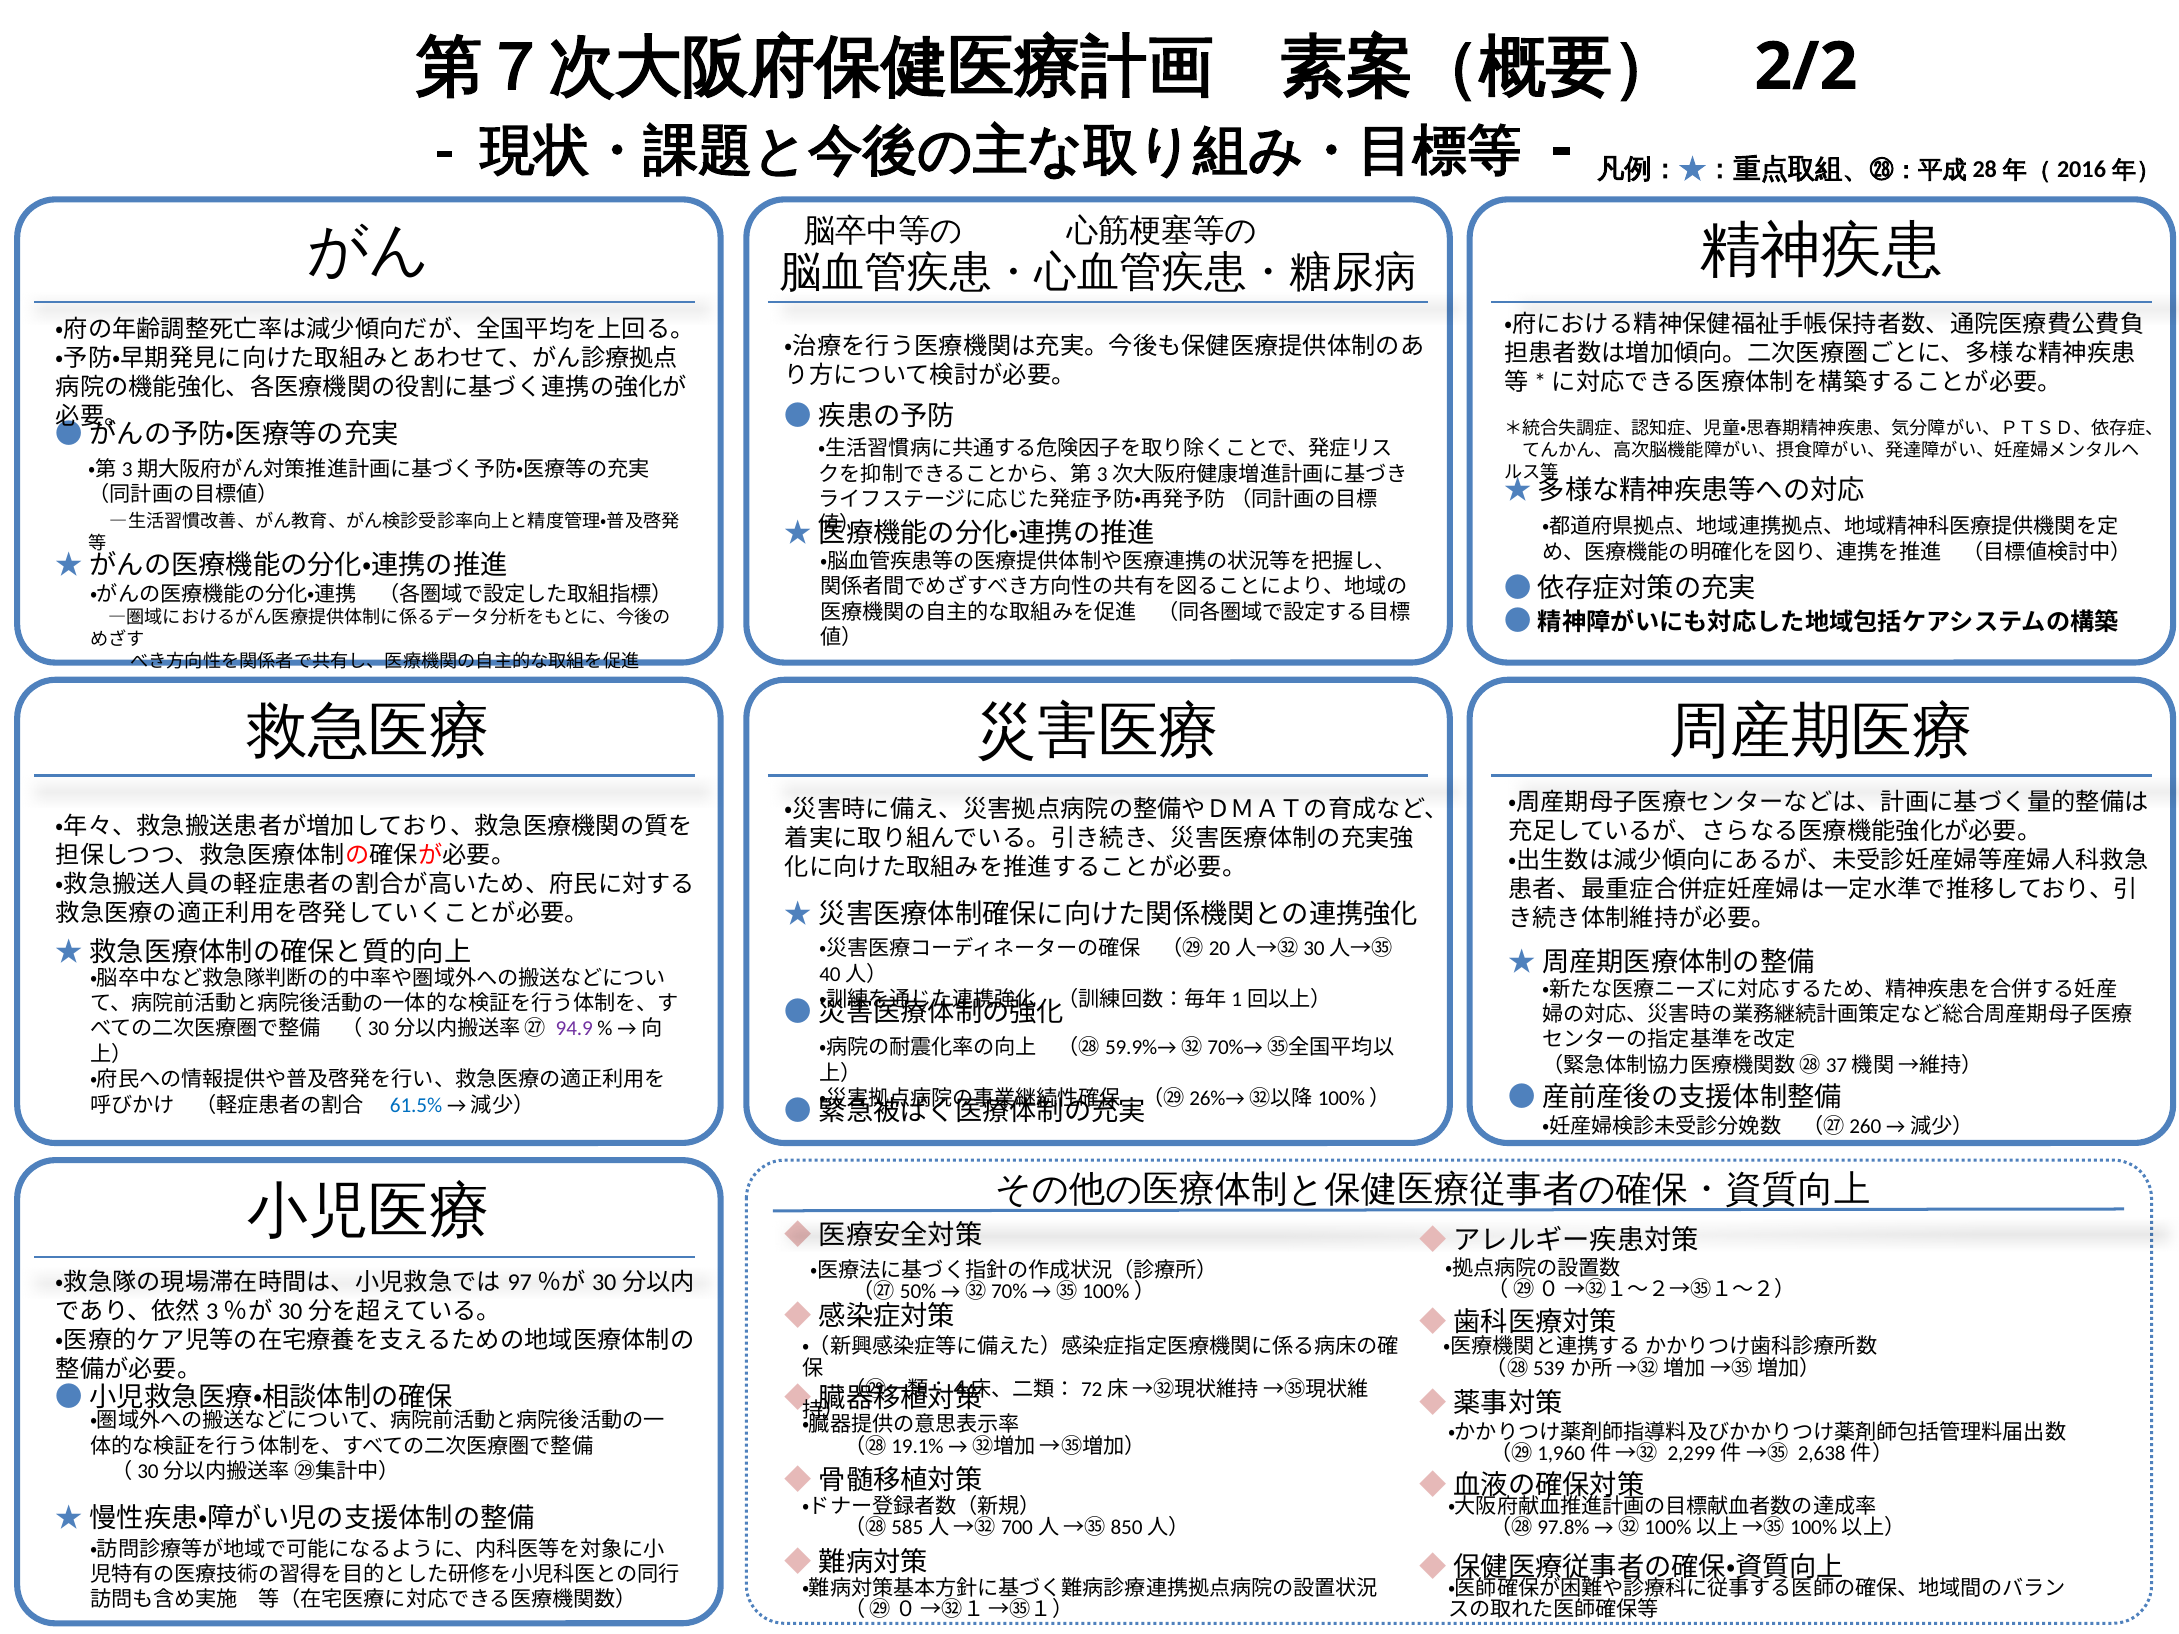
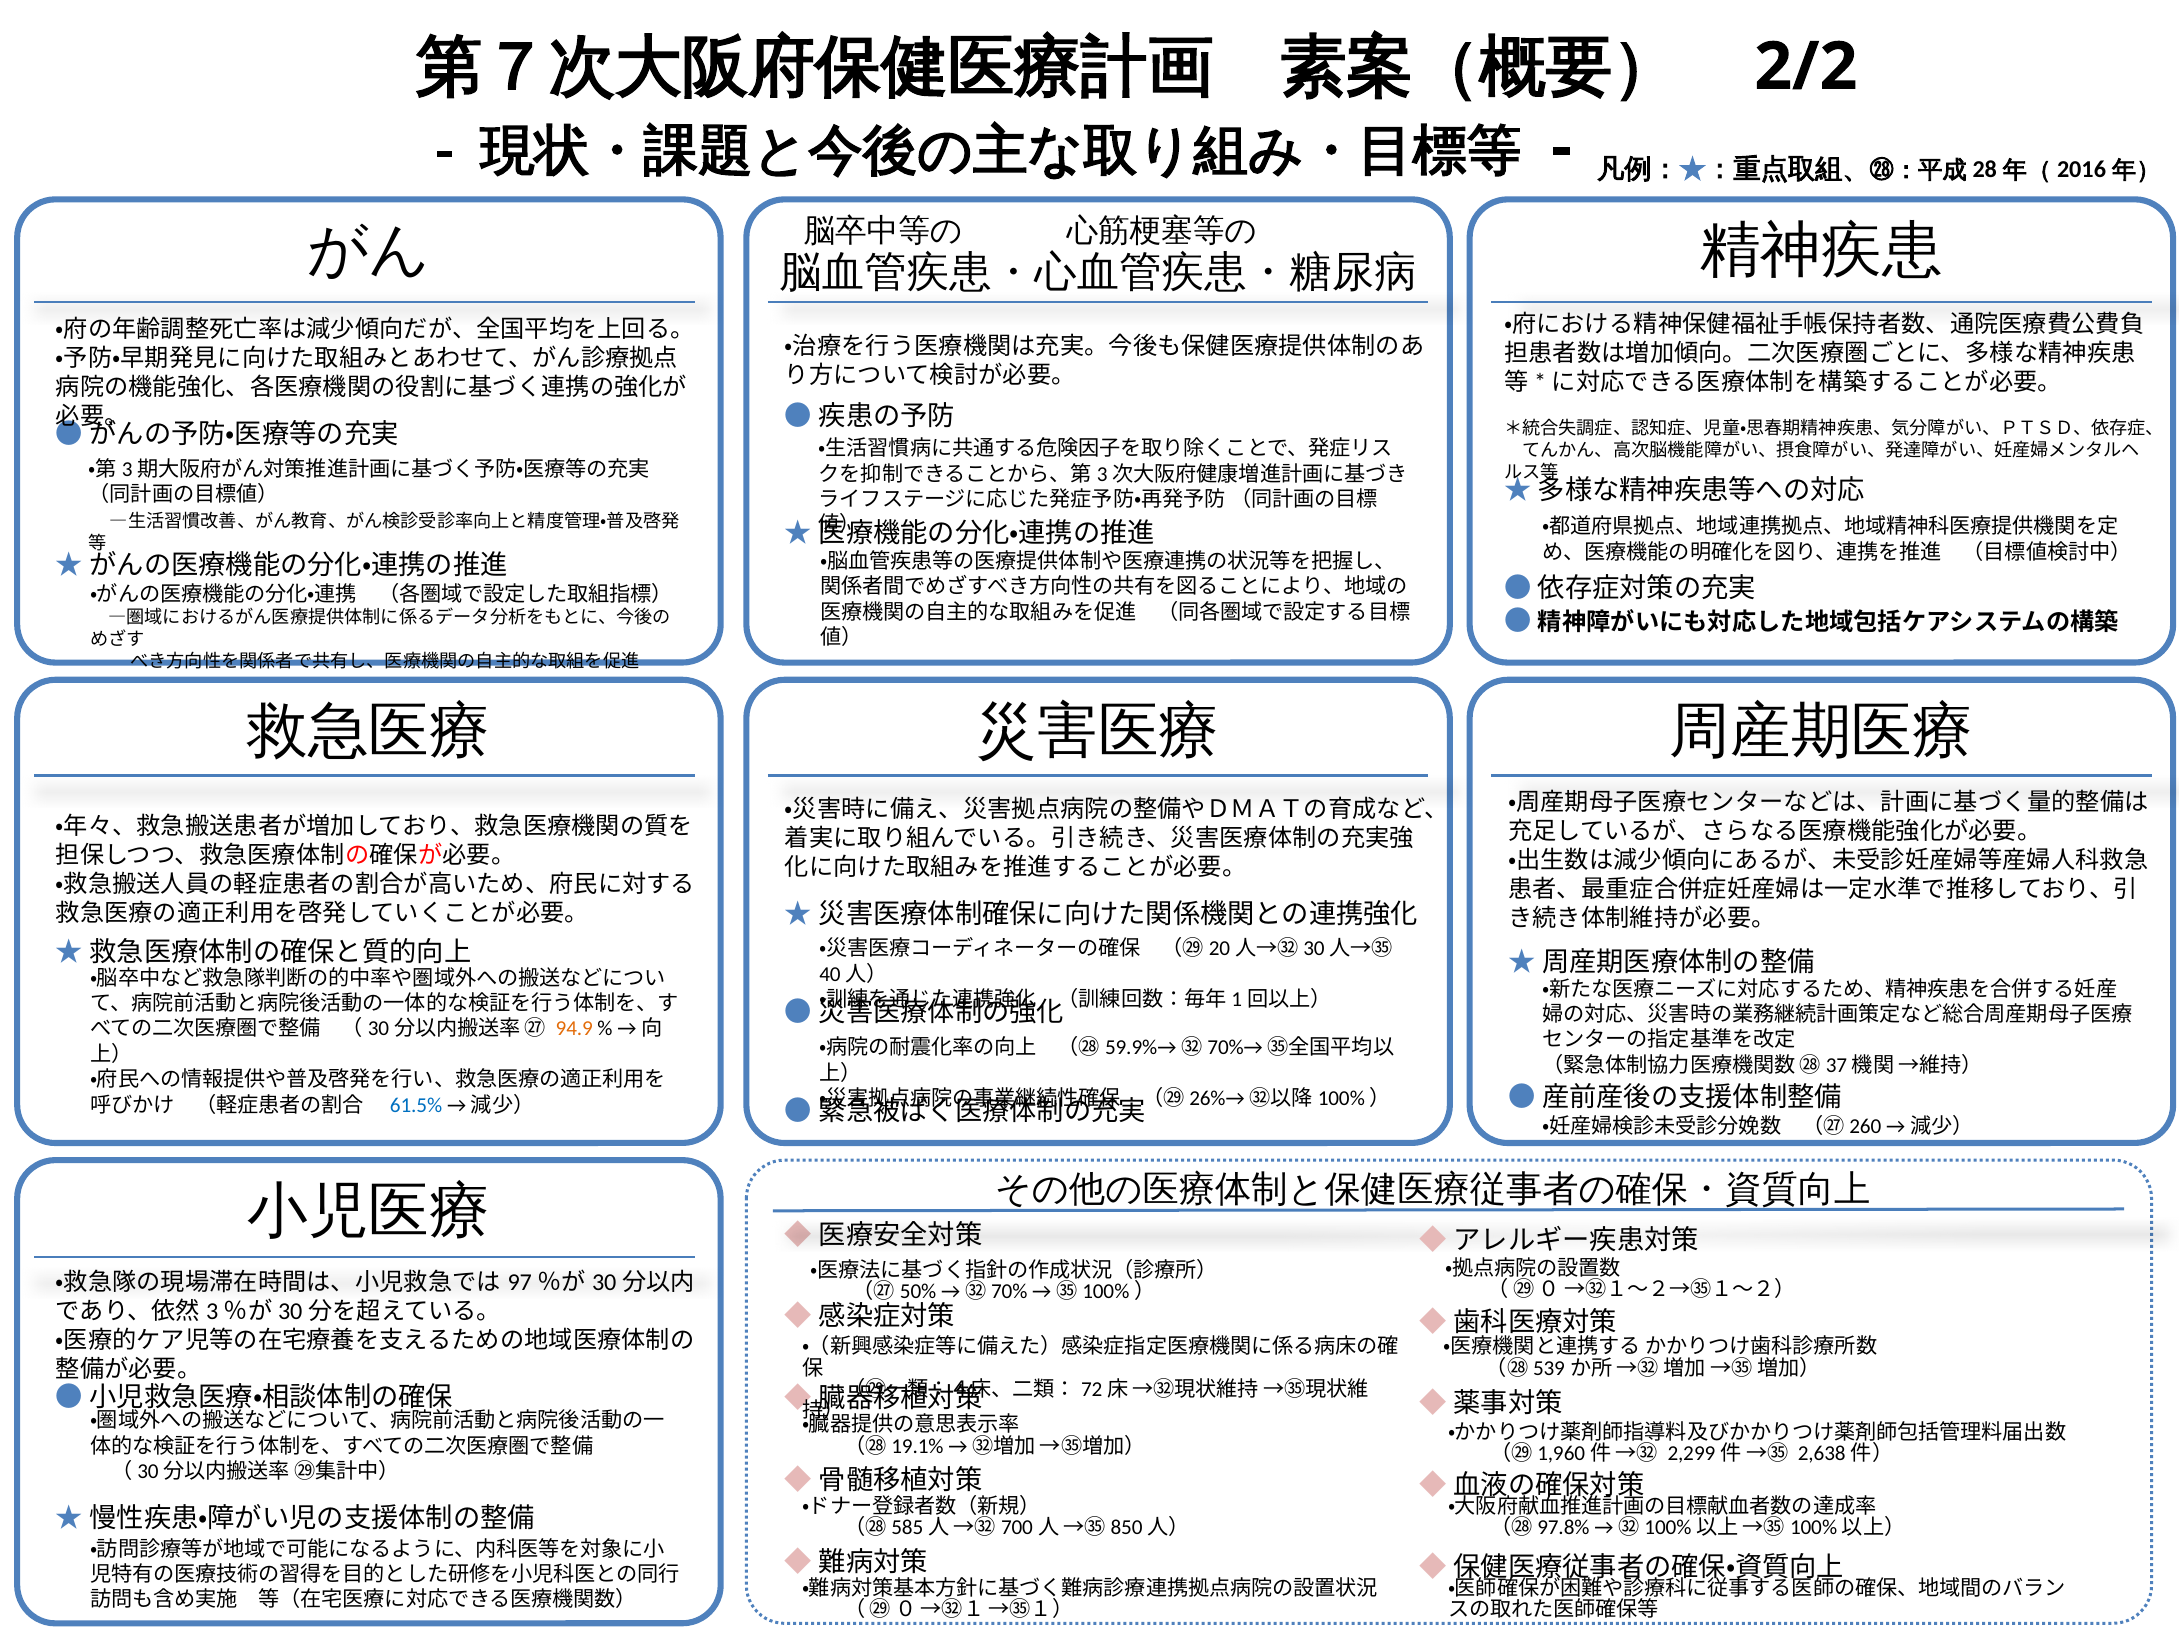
94.9 colour: purple -> orange (574, 1029)
